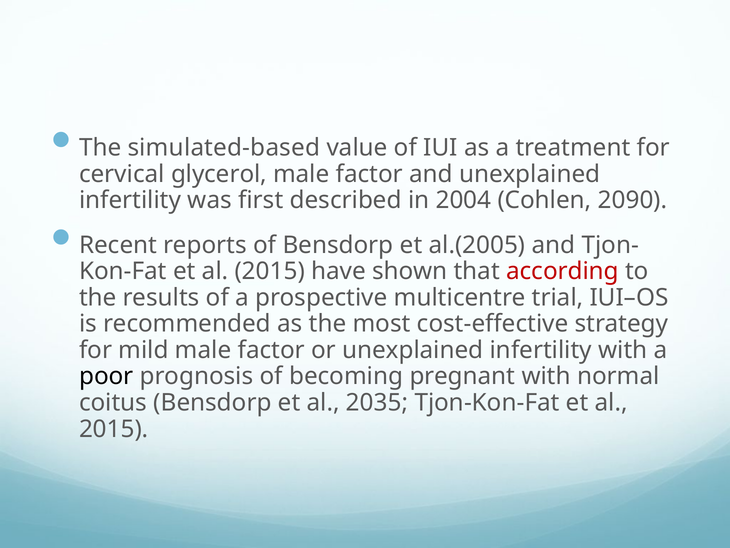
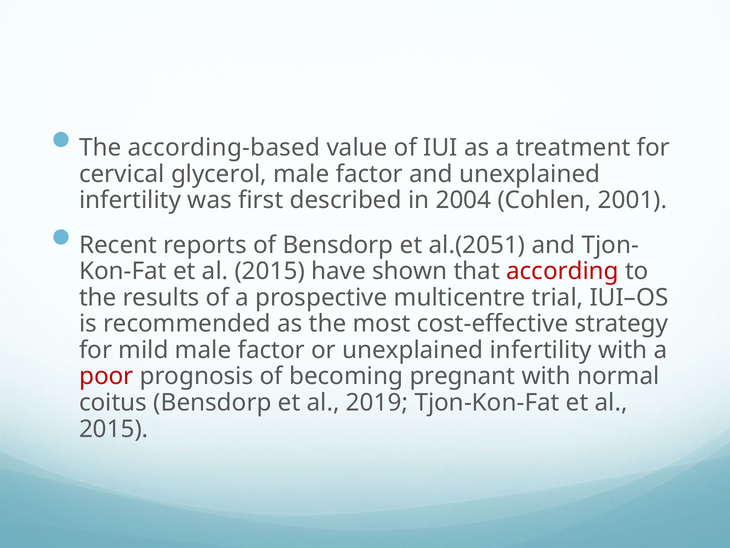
simulated-based: simulated-based -> according-based (224, 148)
2090: 2090 -> 2001 (633, 200)
al.(2005: al.(2005 -> al.(2051 (477, 245)
poor colour: black -> red (106, 376)
2035: 2035 -> 2019 (377, 402)
